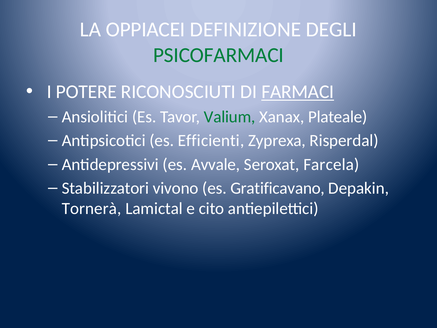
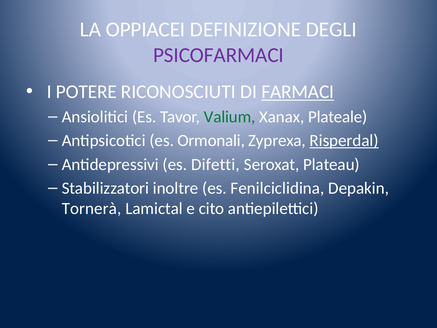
PSICOFARMACI colour: green -> purple (218, 55)
Efficienti: Efficienti -> Ormonali (211, 141)
Risperdal underline: none -> present (344, 141)
Avvale: Avvale -> Difetti (215, 164)
Farcela: Farcela -> Plateau (331, 164)
vivono: vivono -> inoltre (176, 188)
Gratificavano: Gratificavano -> Fenilciclidina (277, 188)
